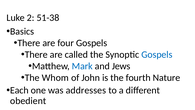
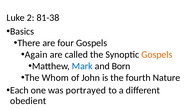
51-38: 51-38 -> 81-38 (48, 18)
There: There -> Again (36, 54)
Gospels colour: blue -> orange (157, 54)
Jews: Jews -> Born (121, 66)
addresses: addresses -> portrayed (86, 90)
